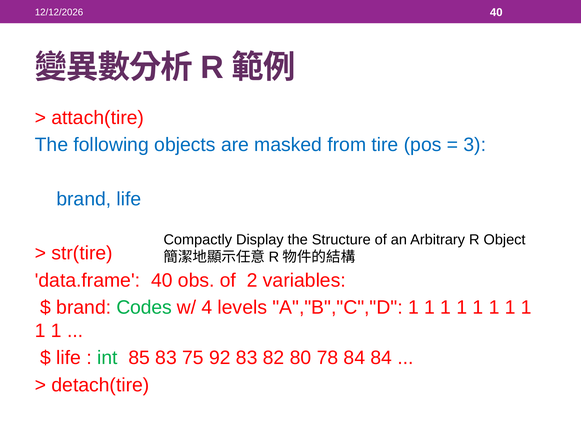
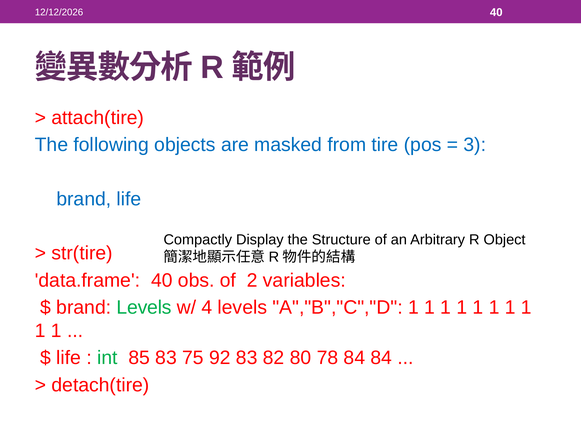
brand Codes: Codes -> Levels (144, 307)
